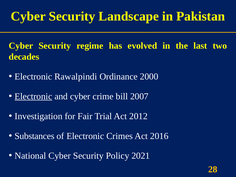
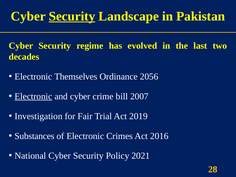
Security underline: none -> present (72, 16)
Rawalpindi: Rawalpindi -> Themselves (76, 77)
2000: 2000 -> 2056 (149, 77)
2012: 2012 -> 2019 (138, 116)
